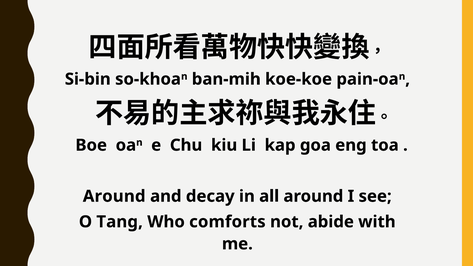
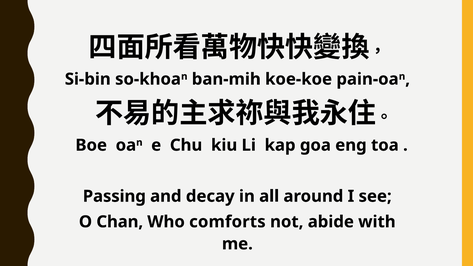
Around: Around -> Passing (114, 196)
Tang: Tang -> Chan (120, 222)
